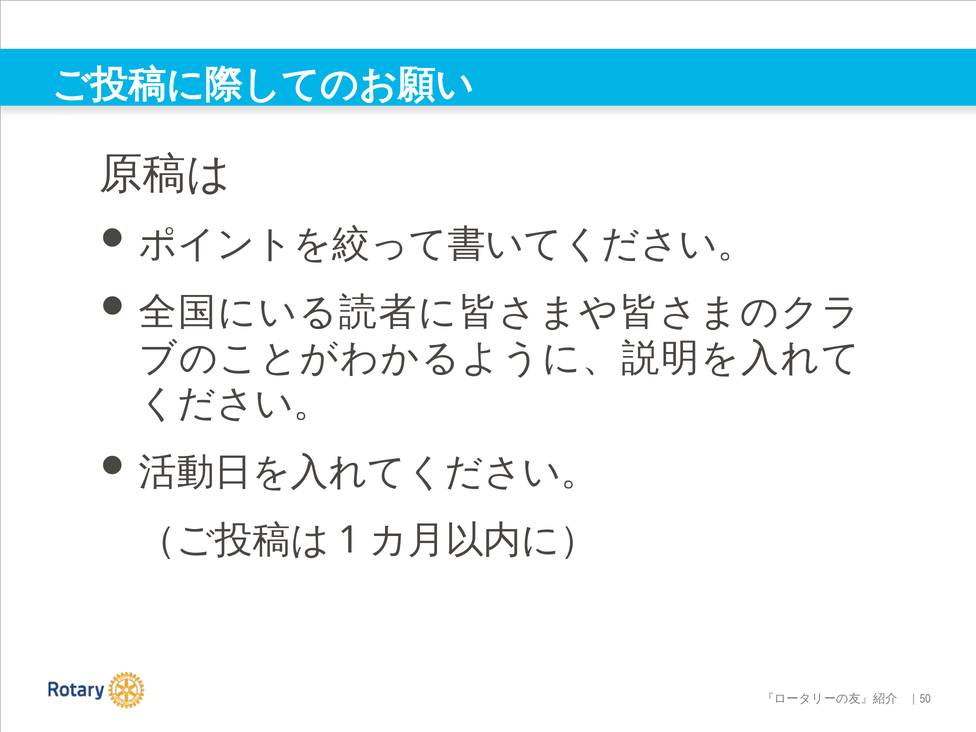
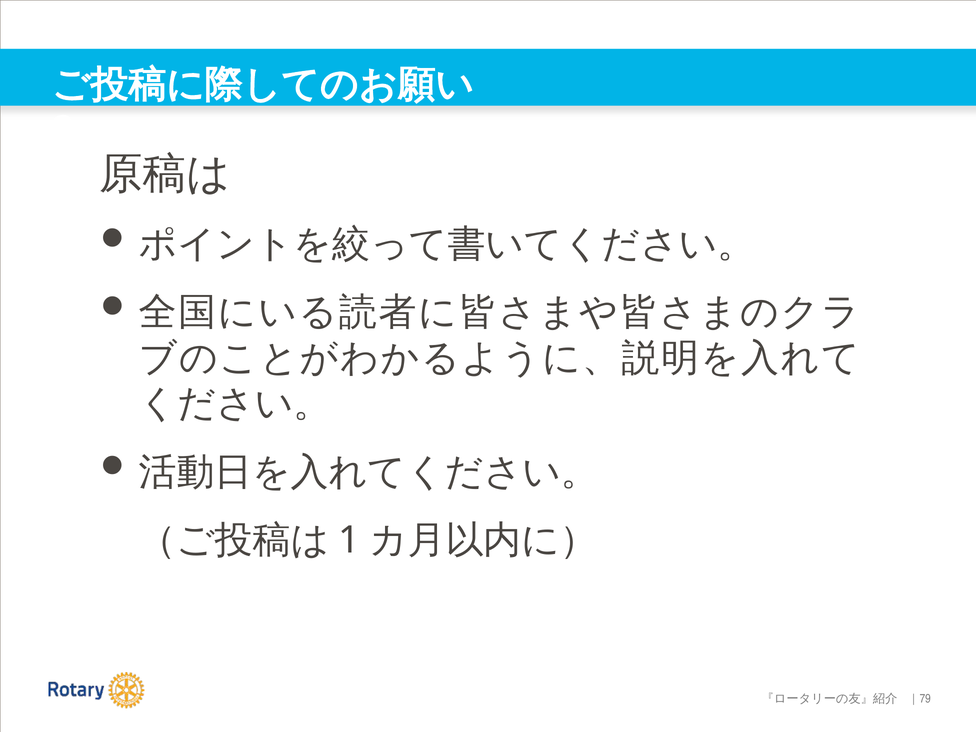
50: 50 -> 79 (925, 699)
